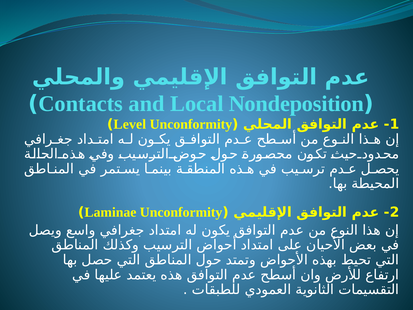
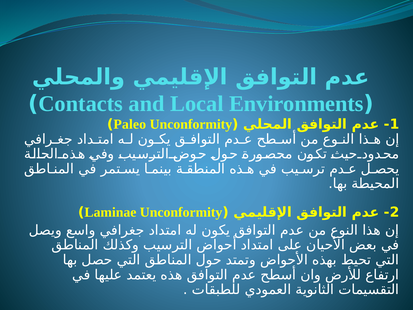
Nondeposition: Nondeposition -> Environments (296, 104)
Level: Level -> Paleo (130, 124)
